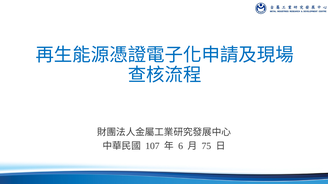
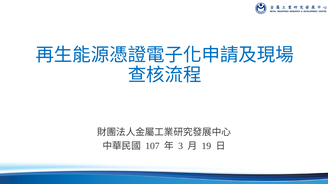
6: 6 -> 3 (181, 146)
75: 75 -> 19 (206, 146)
